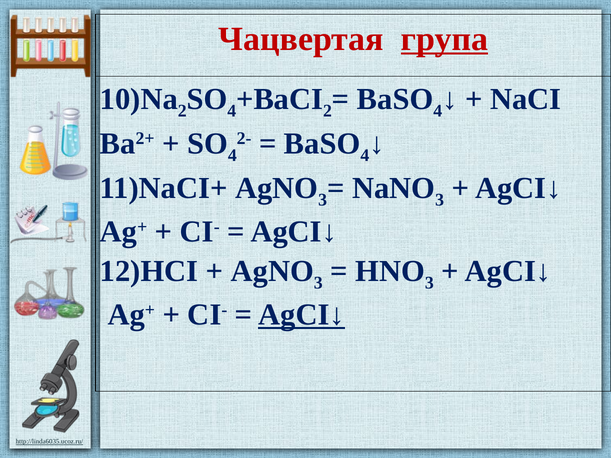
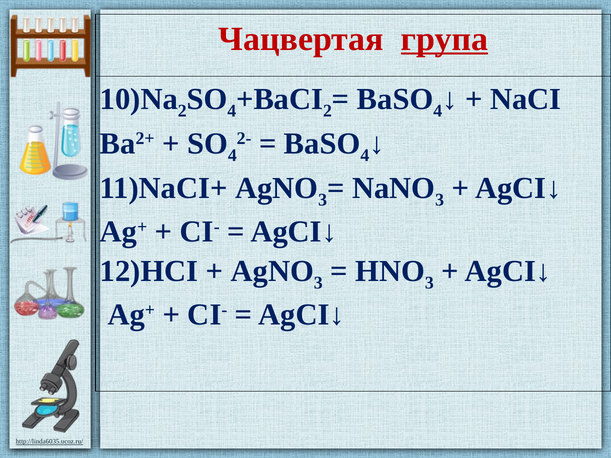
AgCI↓ underline: present -> none (302, 315)
